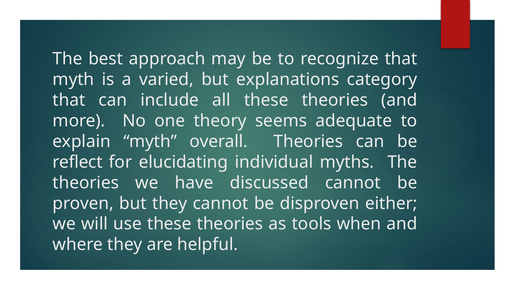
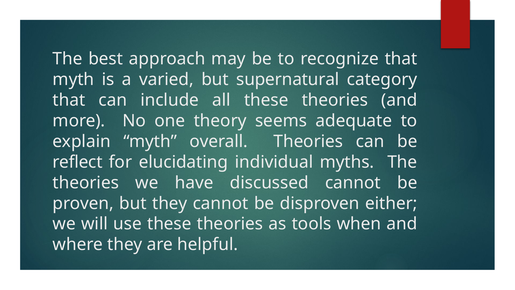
explanations: explanations -> supernatural (288, 80)
